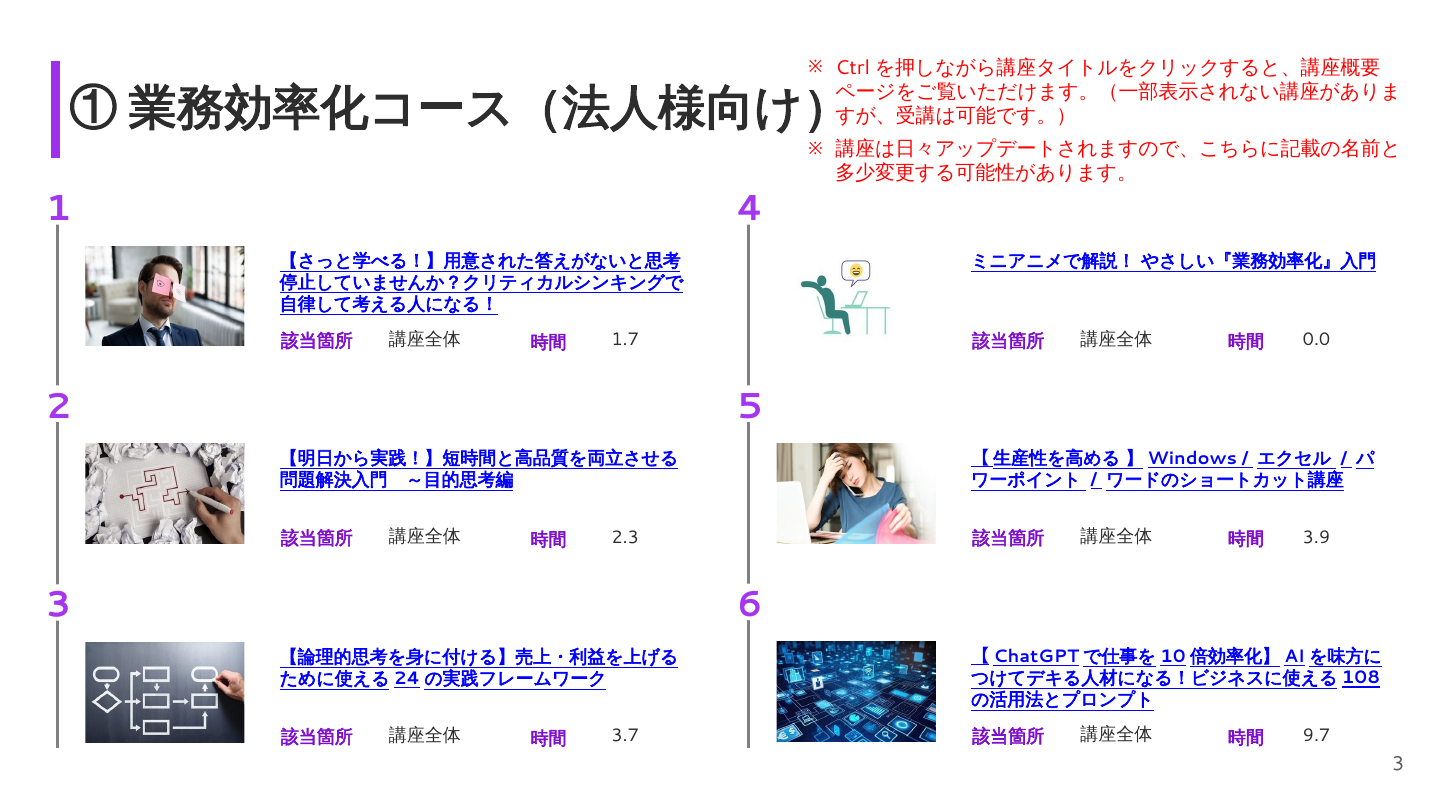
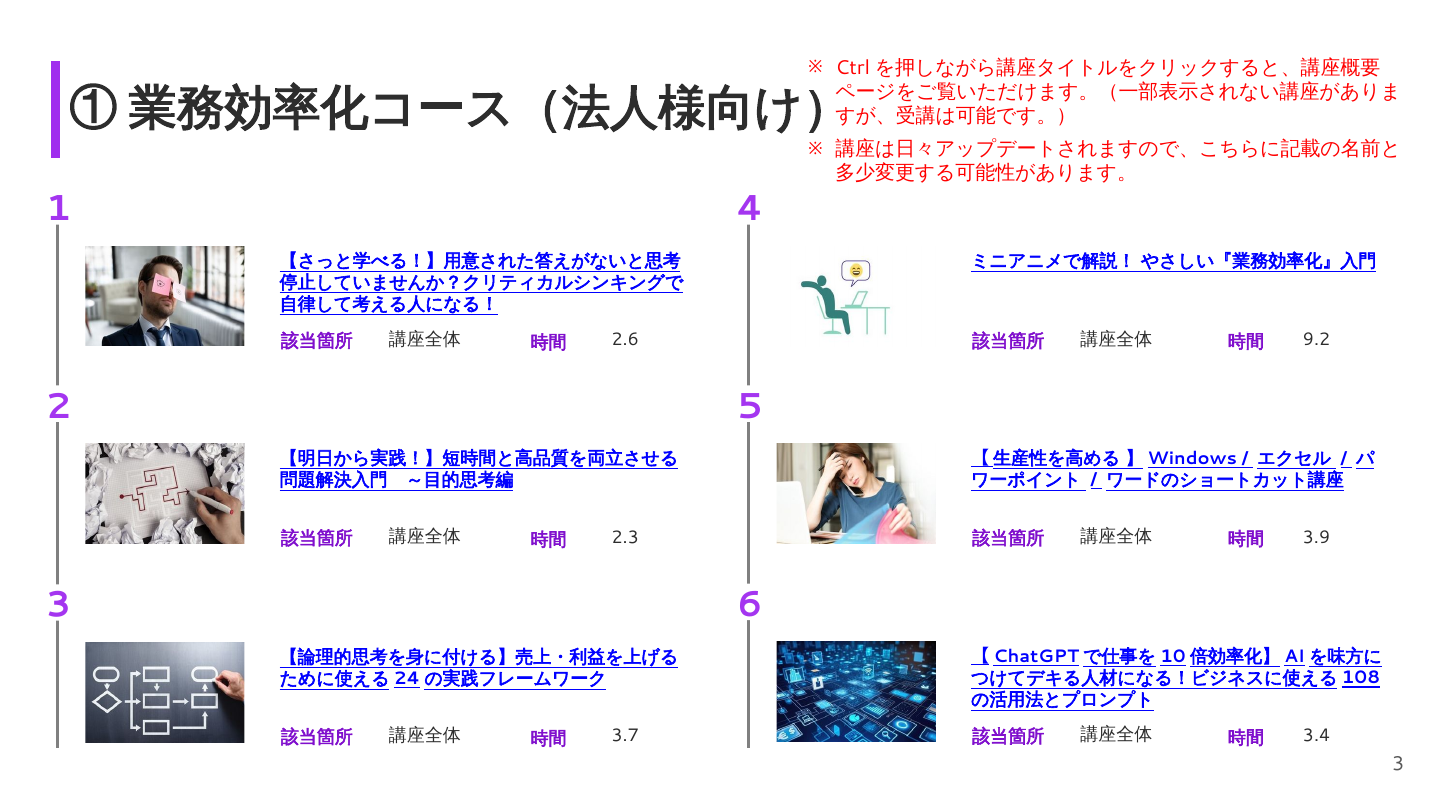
1.7: 1.7 -> 2.6 (625, 340)
0.0: 0.0 -> 9.2 (1317, 340)
9.7: 9.7 -> 3.4 (1317, 735)
